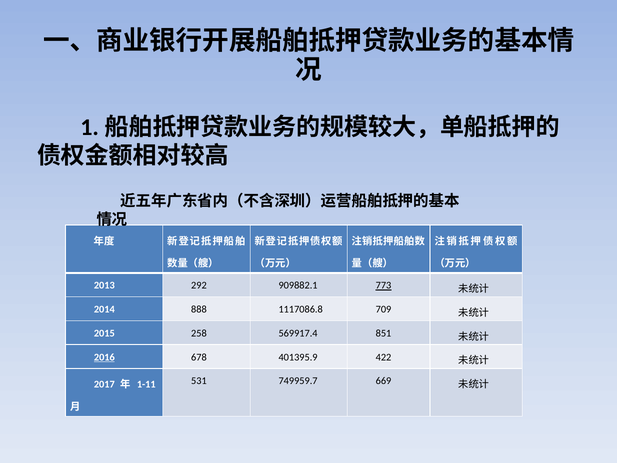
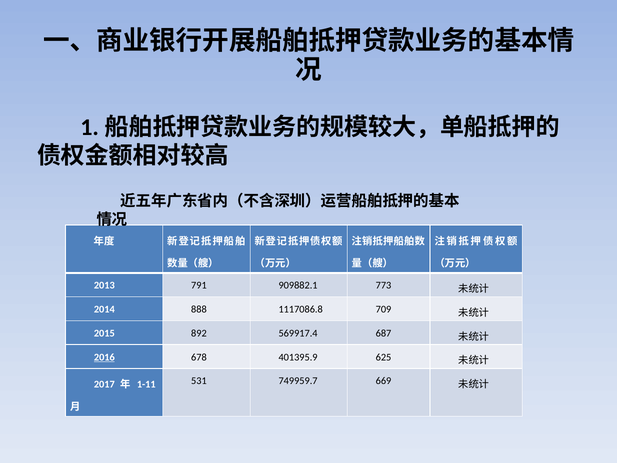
292: 292 -> 791 (199, 285)
773 underline: present -> none (384, 285)
258: 258 -> 892 (199, 333)
851: 851 -> 687 (384, 333)
422: 422 -> 625 (384, 357)
